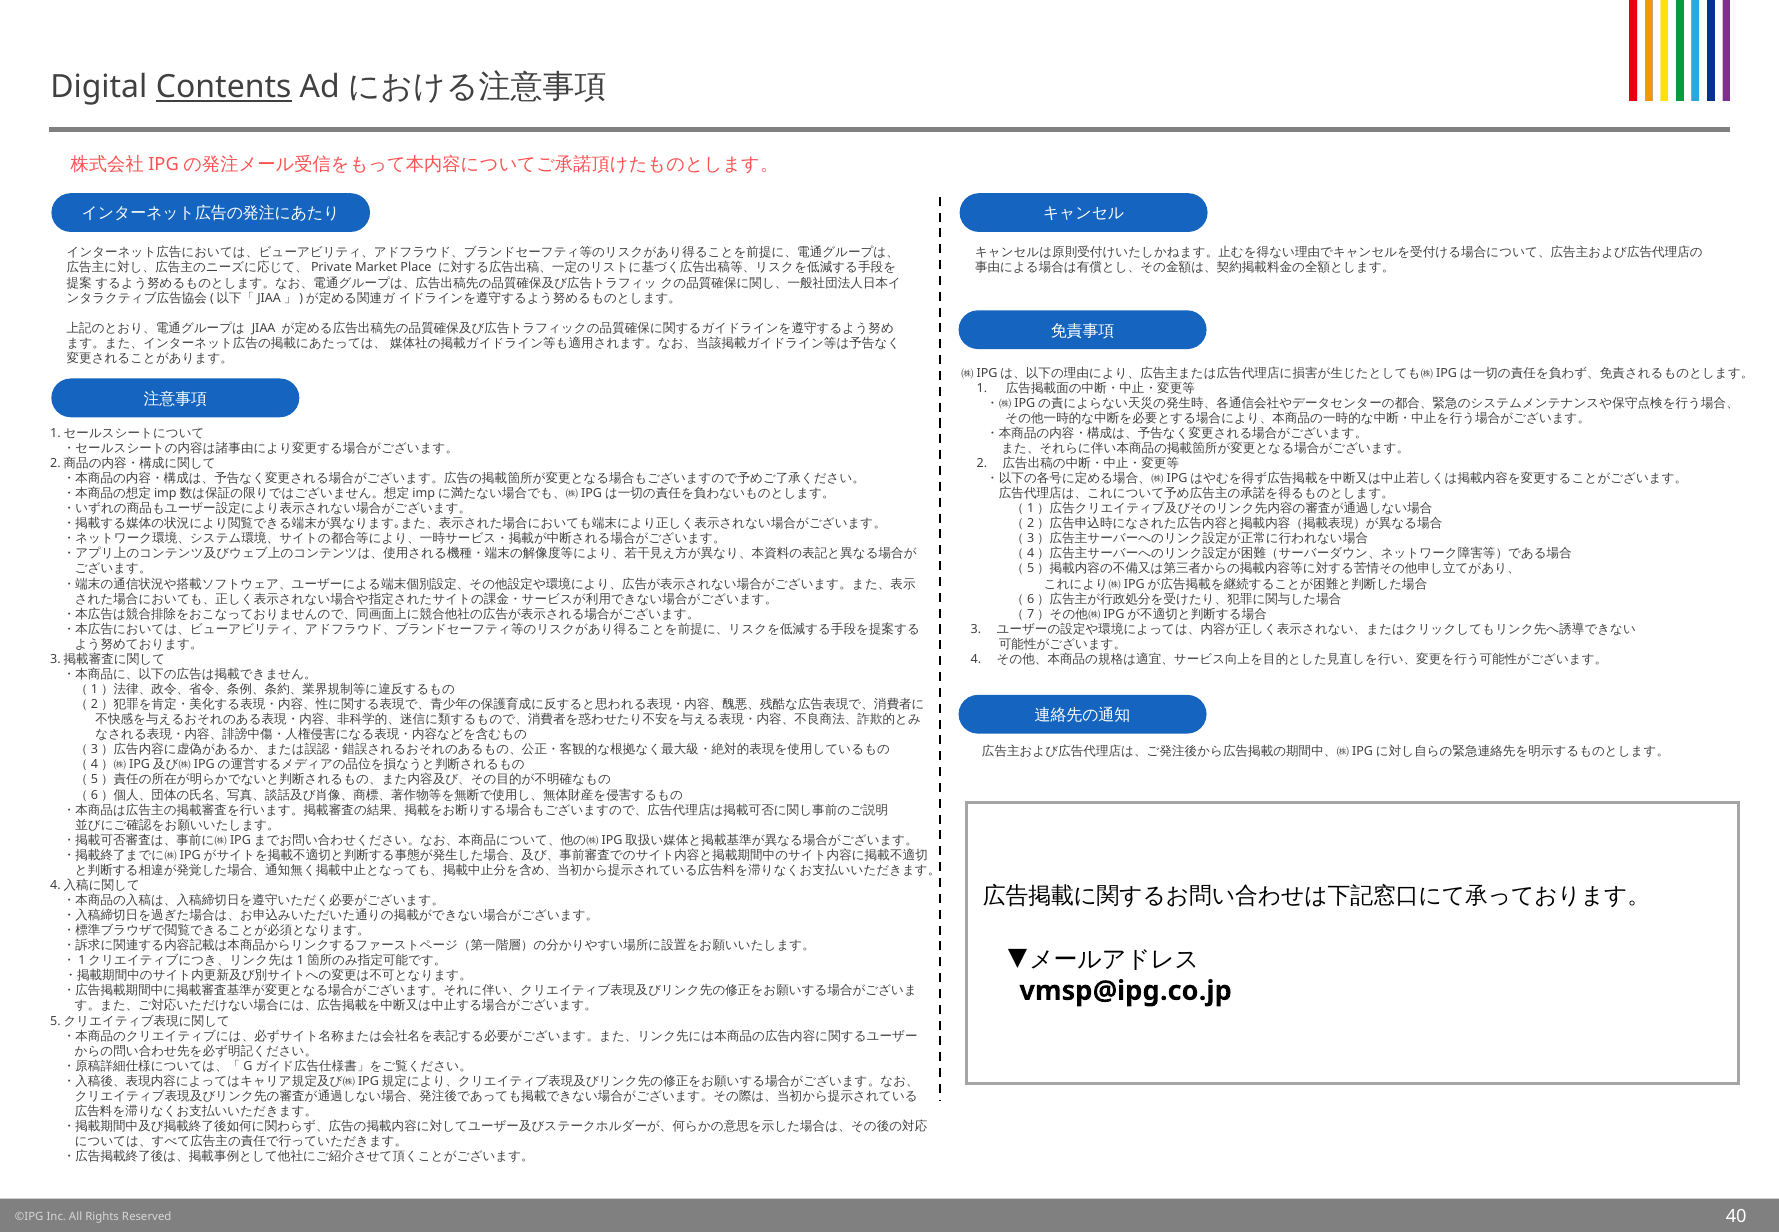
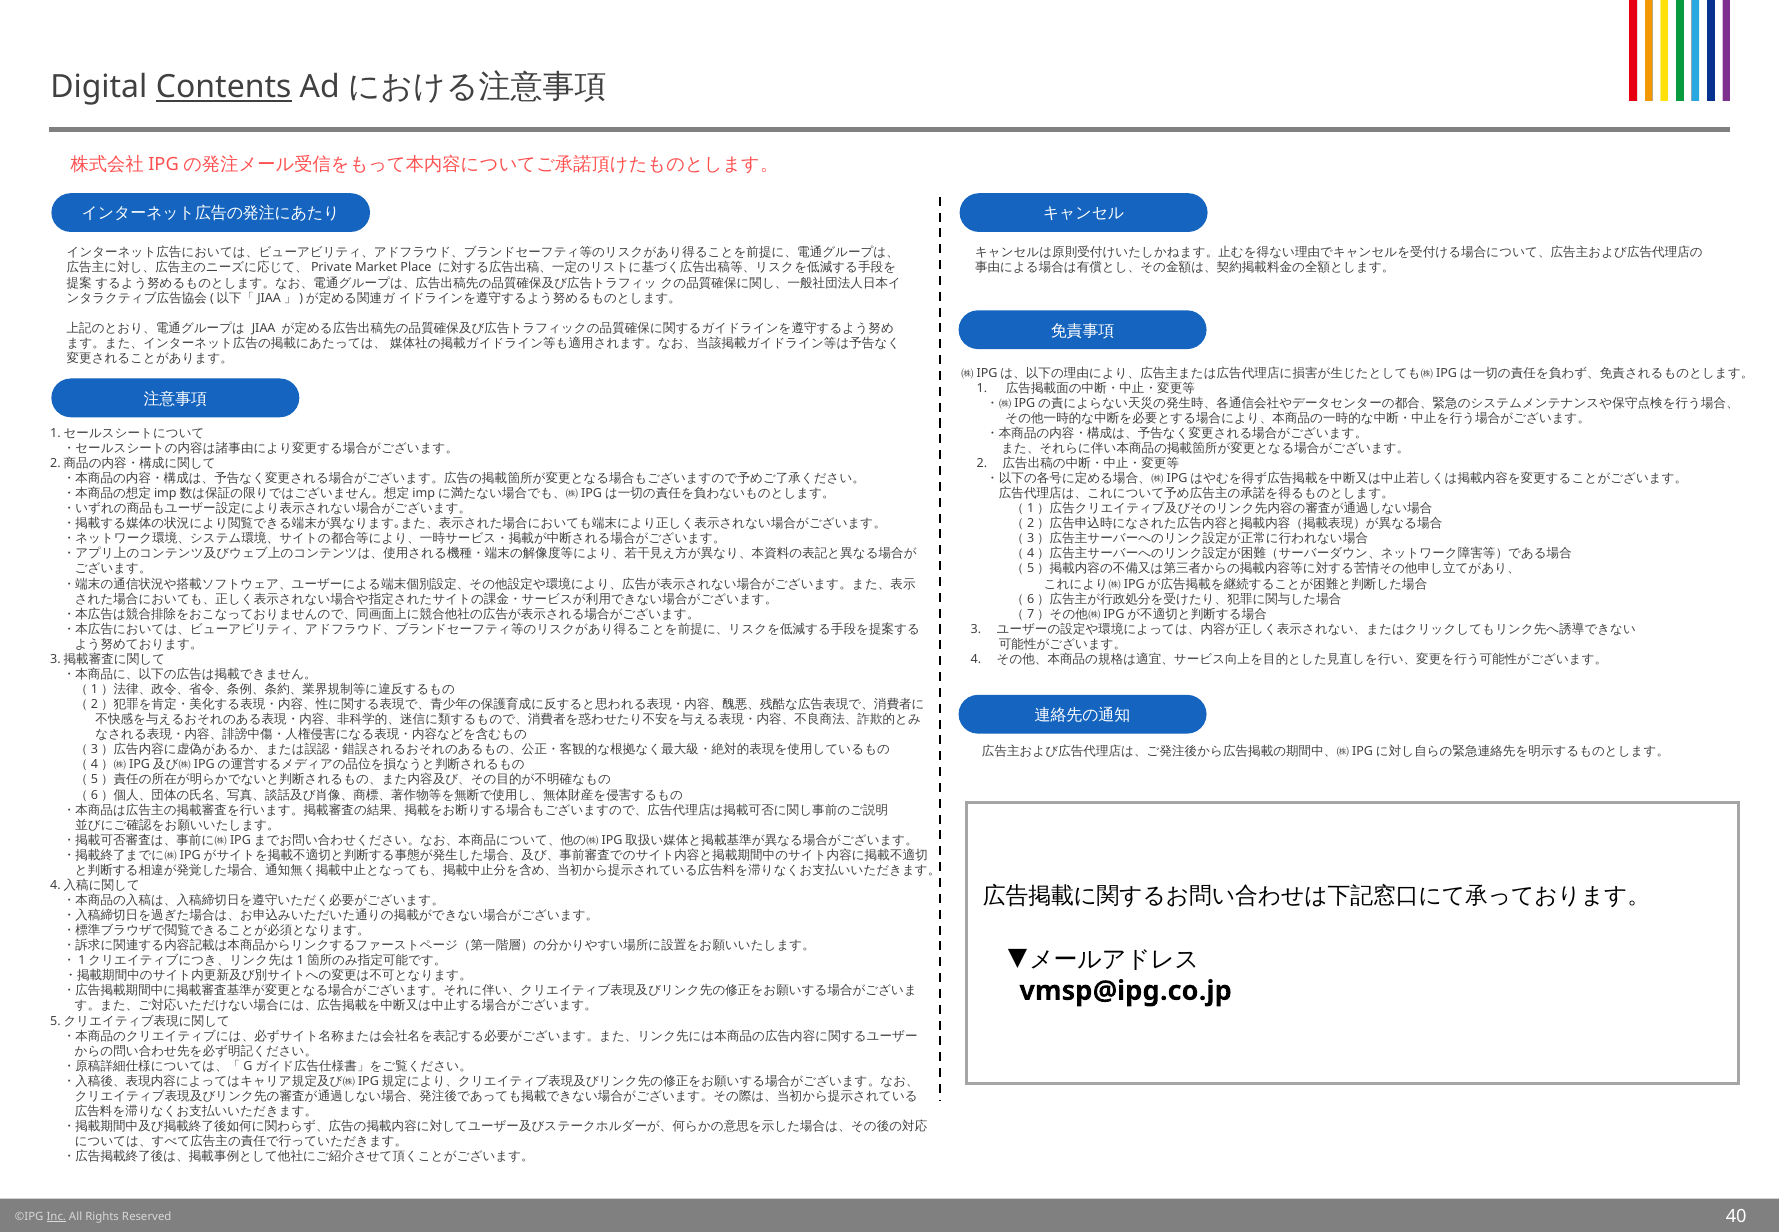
Inc underline: none -> present (56, 1216)
